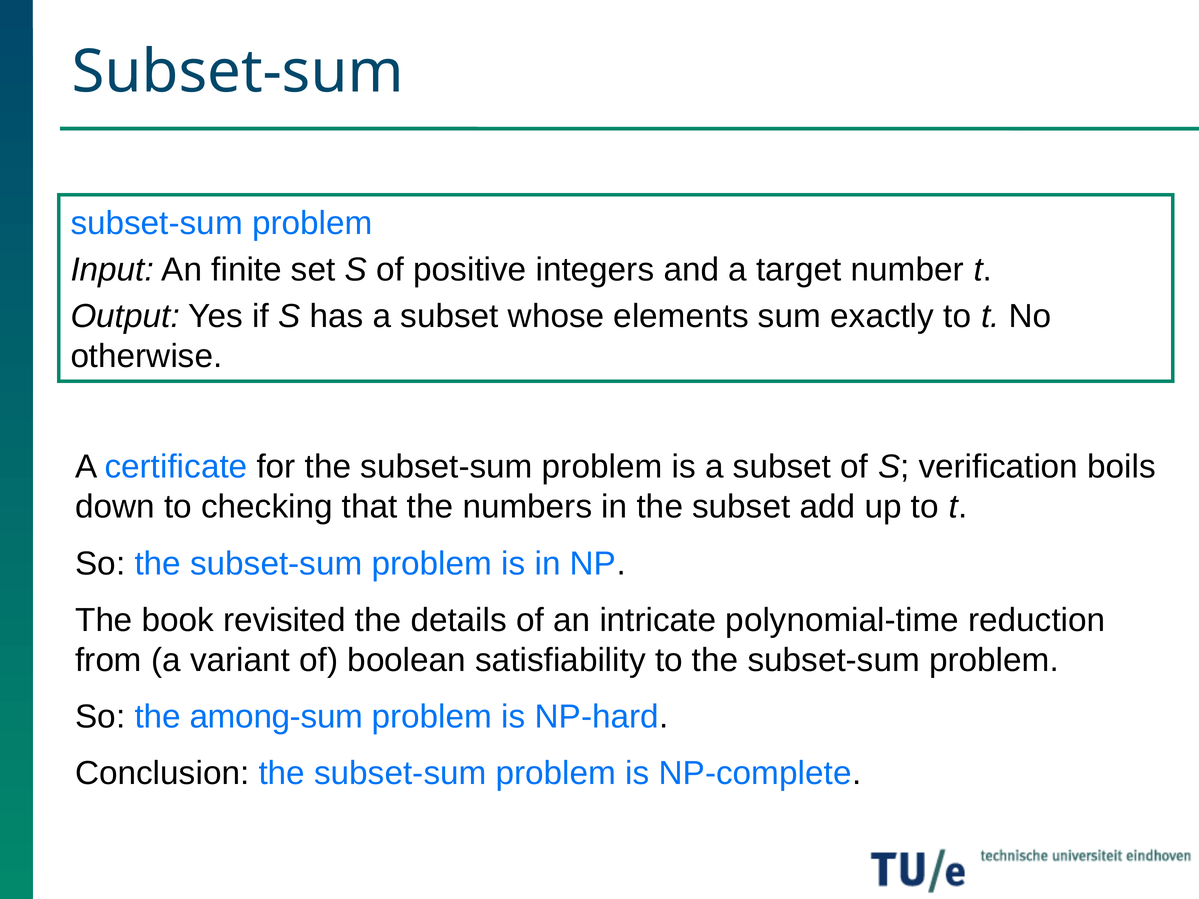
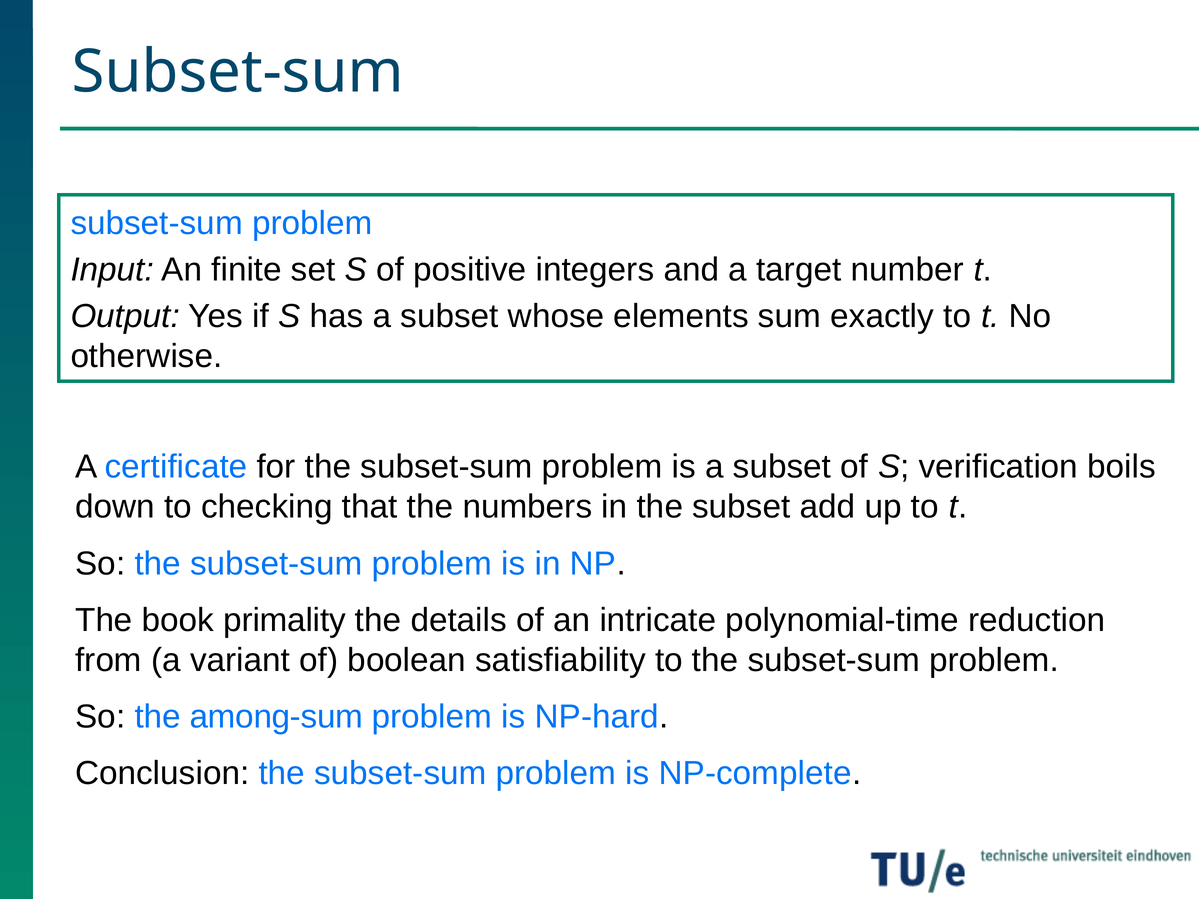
revisited: revisited -> primality (285, 620)
